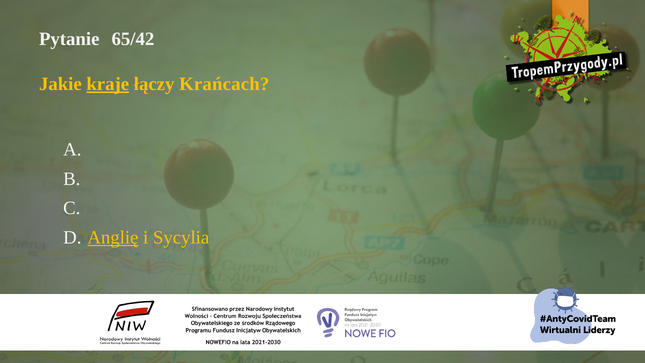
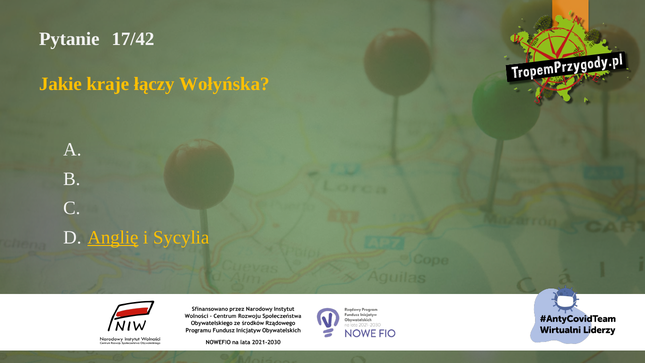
65/42: 65/42 -> 17/42 (133, 39)
kraje underline: present -> none (108, 84)
Krańcach: Krańcach -> Wołyńska (224, 84)
